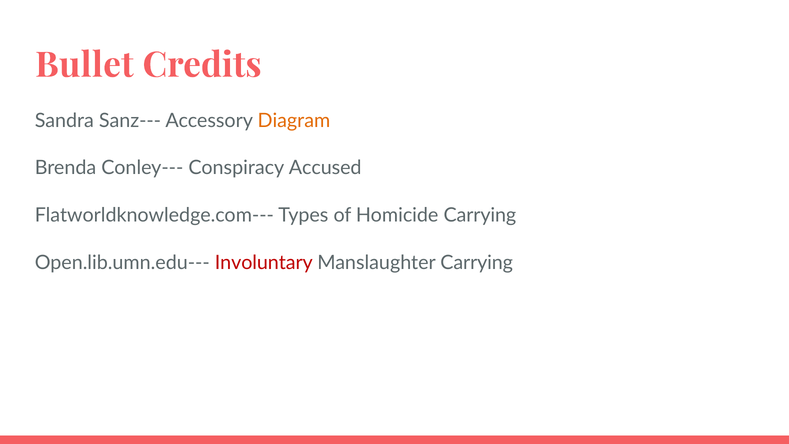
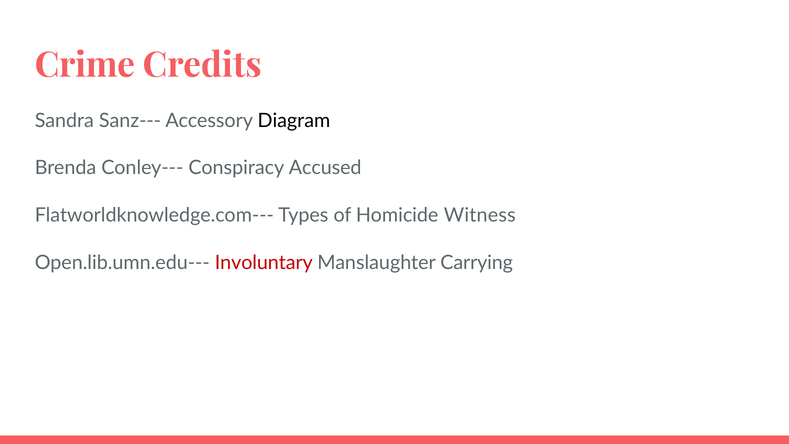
Bullet: Bullet -> Crime (85, 65)
Diagram colour: orange -> black (294, 121)
Homicide Carrying: Carrying -> Witness (480, 215)
